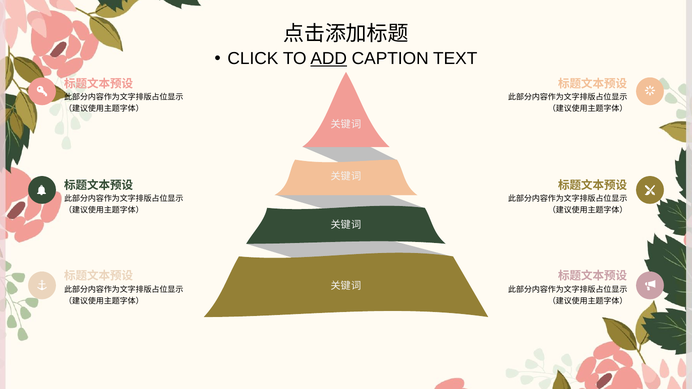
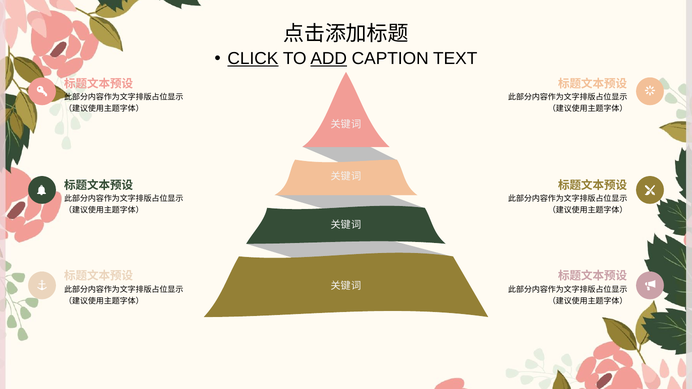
CLICK underline: none -> present (253, 59)
